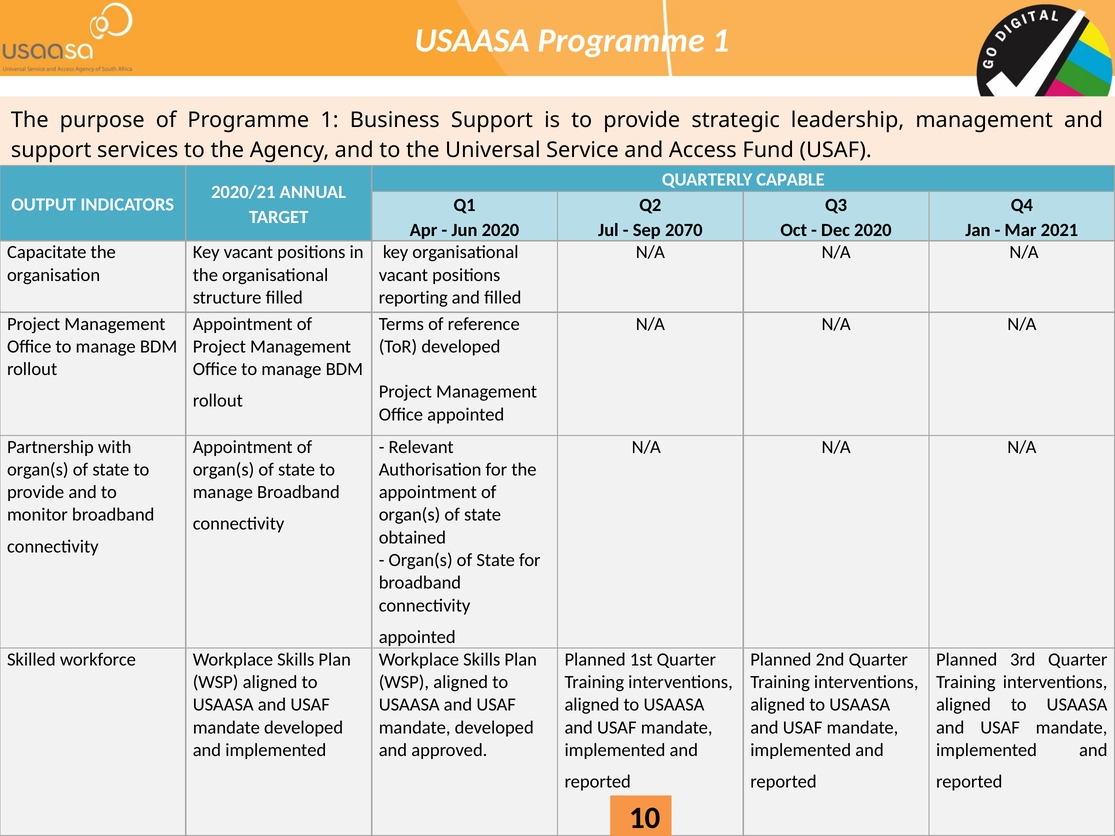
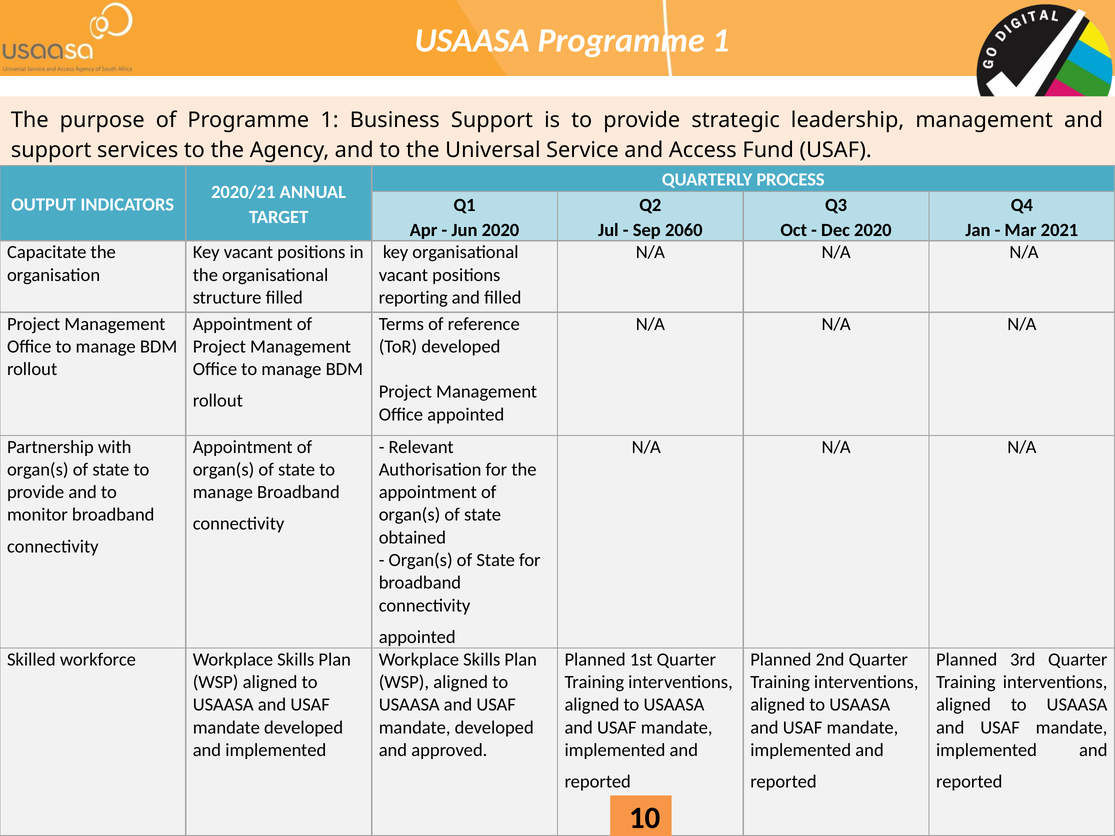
CAPABLE: CAPABLE -> PROCESS (791, 180)
2070: 2070 -> 2060 (684, 230)
